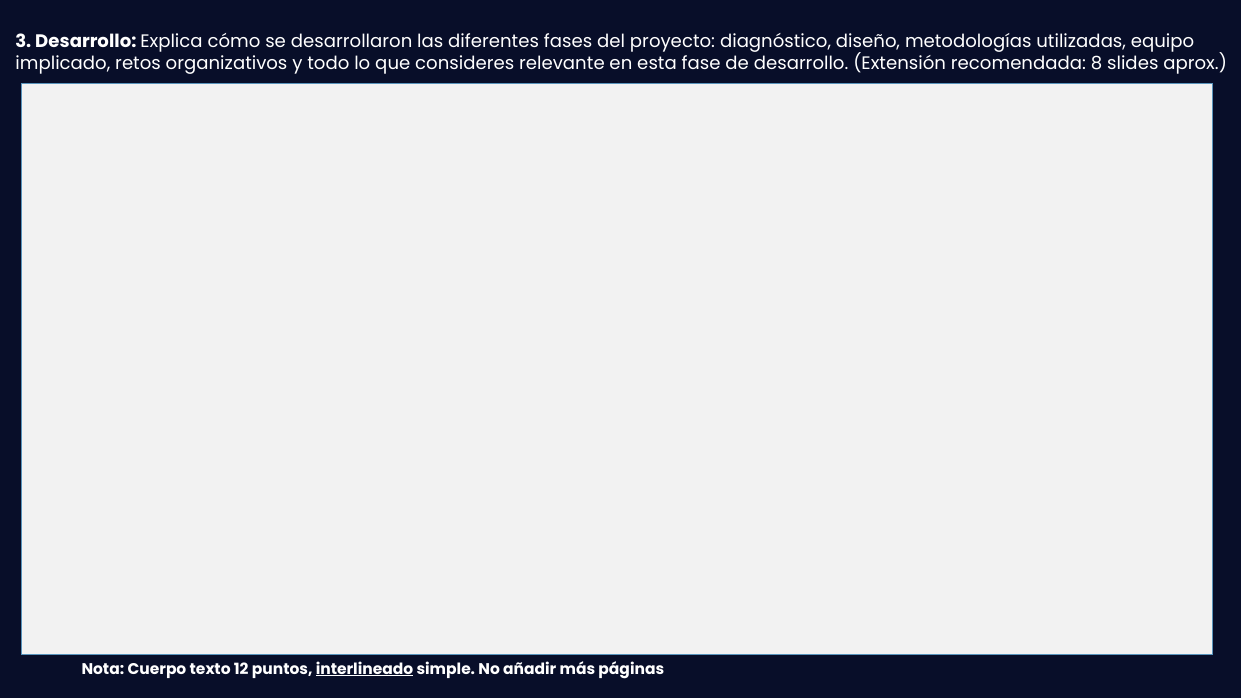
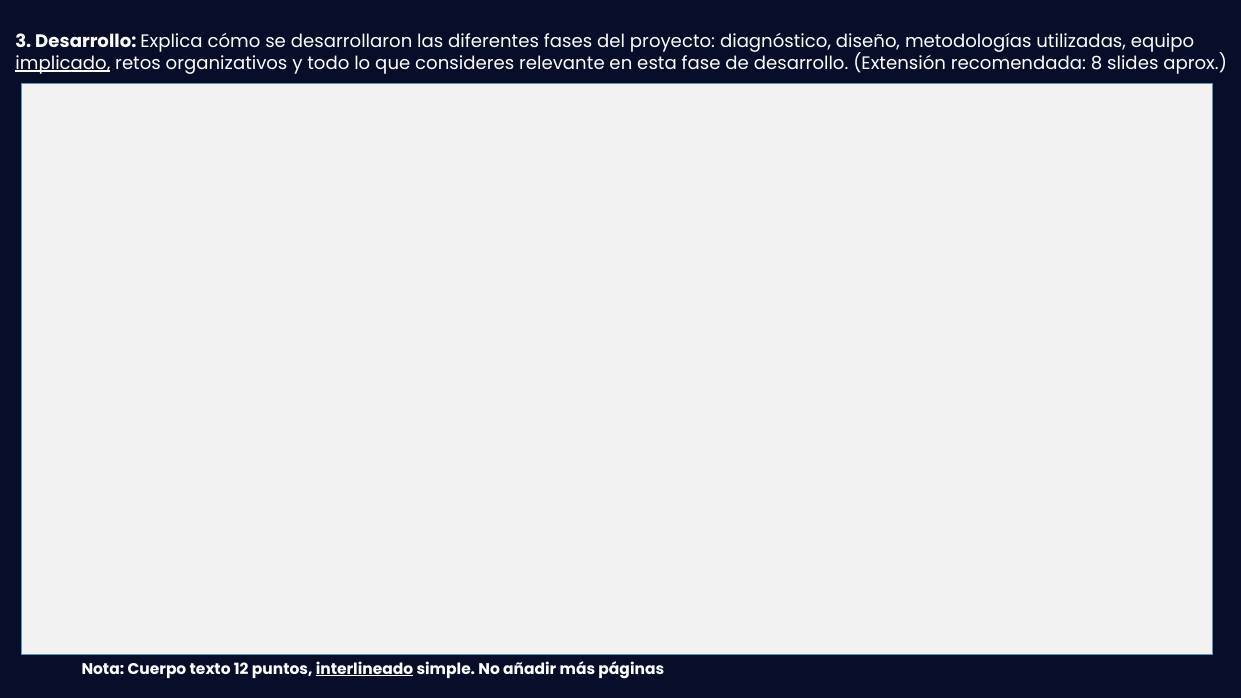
implicado underline: none -> present (63, 63)
